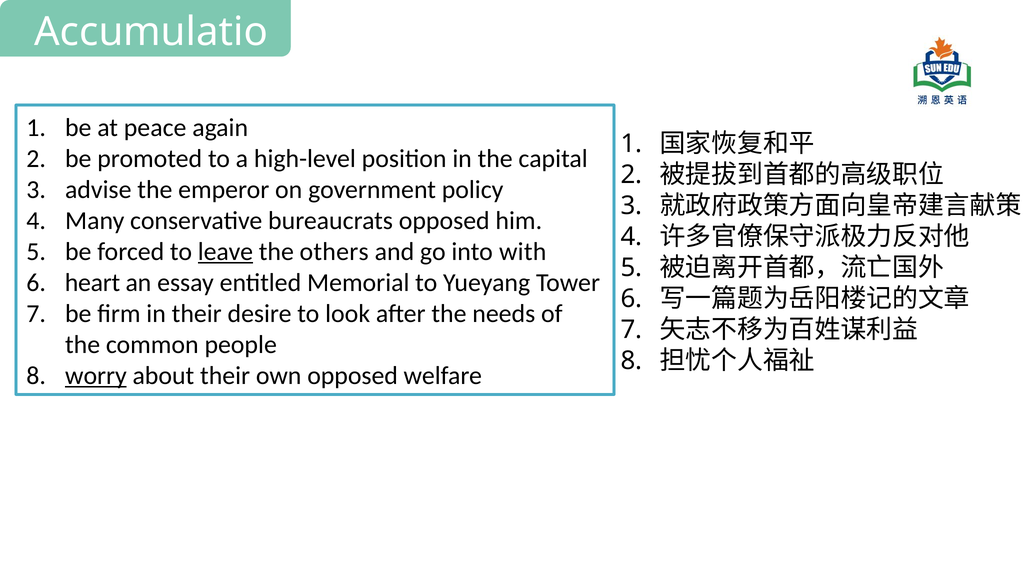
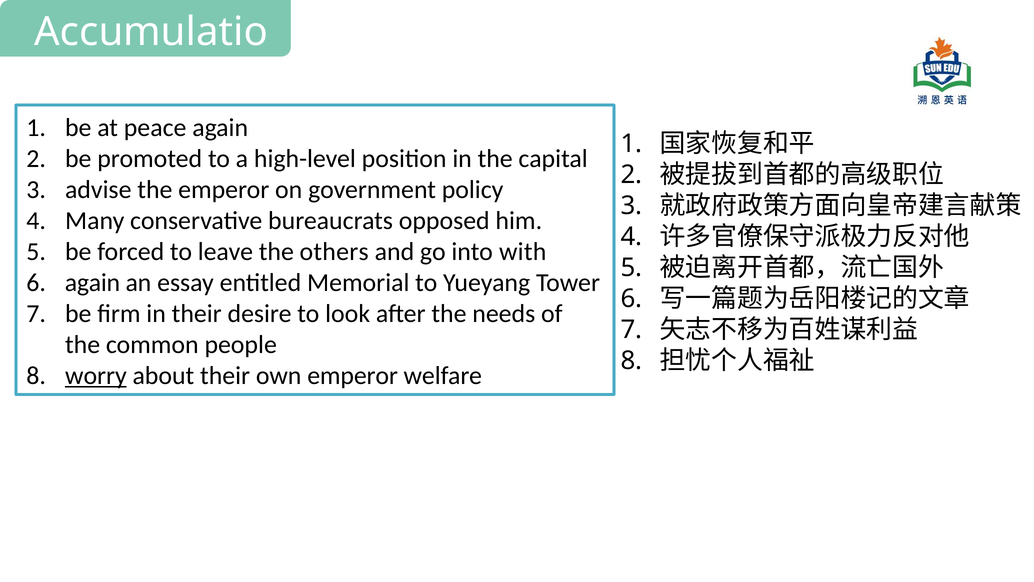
leave underline: present -> none (225, 251)
heart: heart -> again (92, 282)
own opposed: opposed -> emperor (353, 376)
